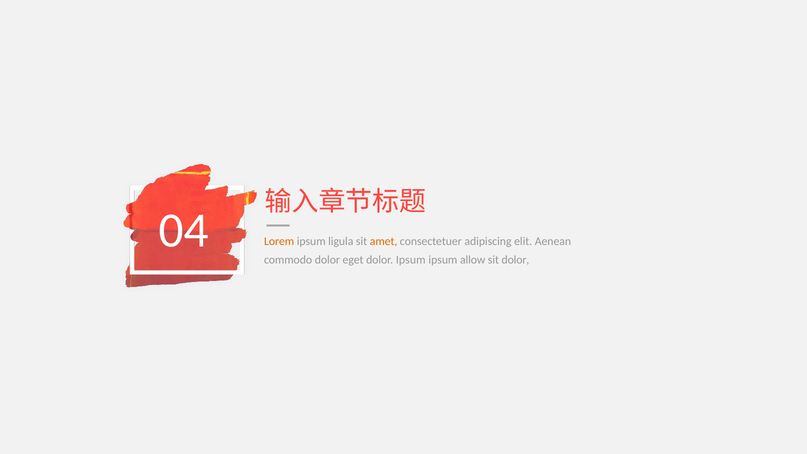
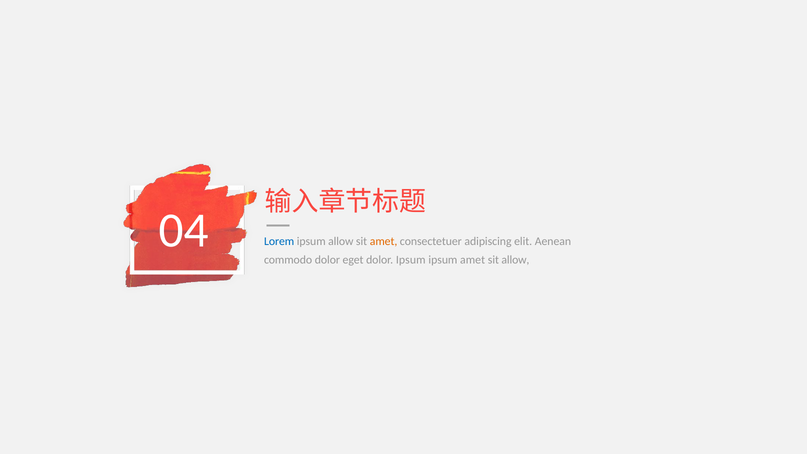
Lorem colour: orange -> blue (279, 242)
ipsum ligula: ligula -> allow (341, 242)
ipsum allow: allow -> amet (473, 260)
sit dolor: dolor -> allow (515, 260)
